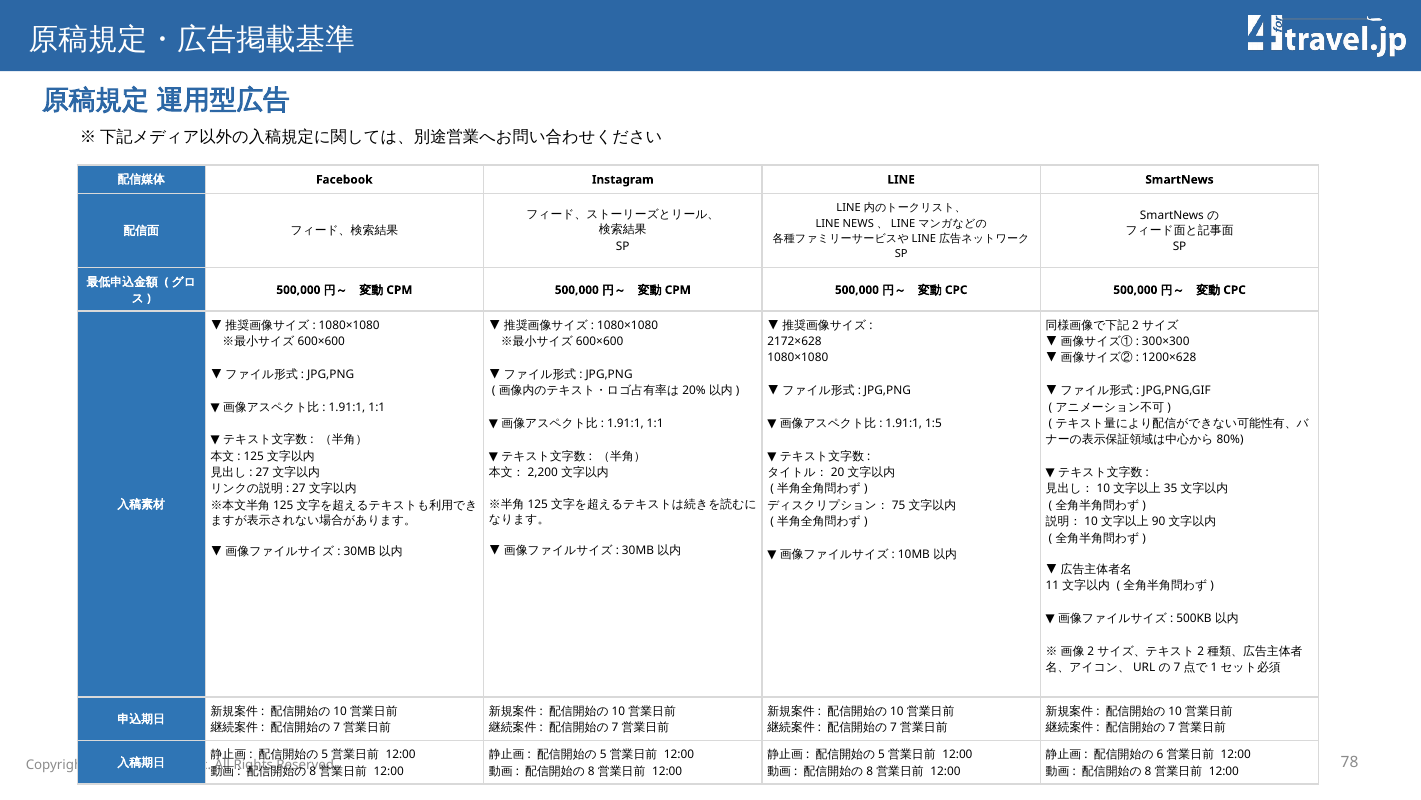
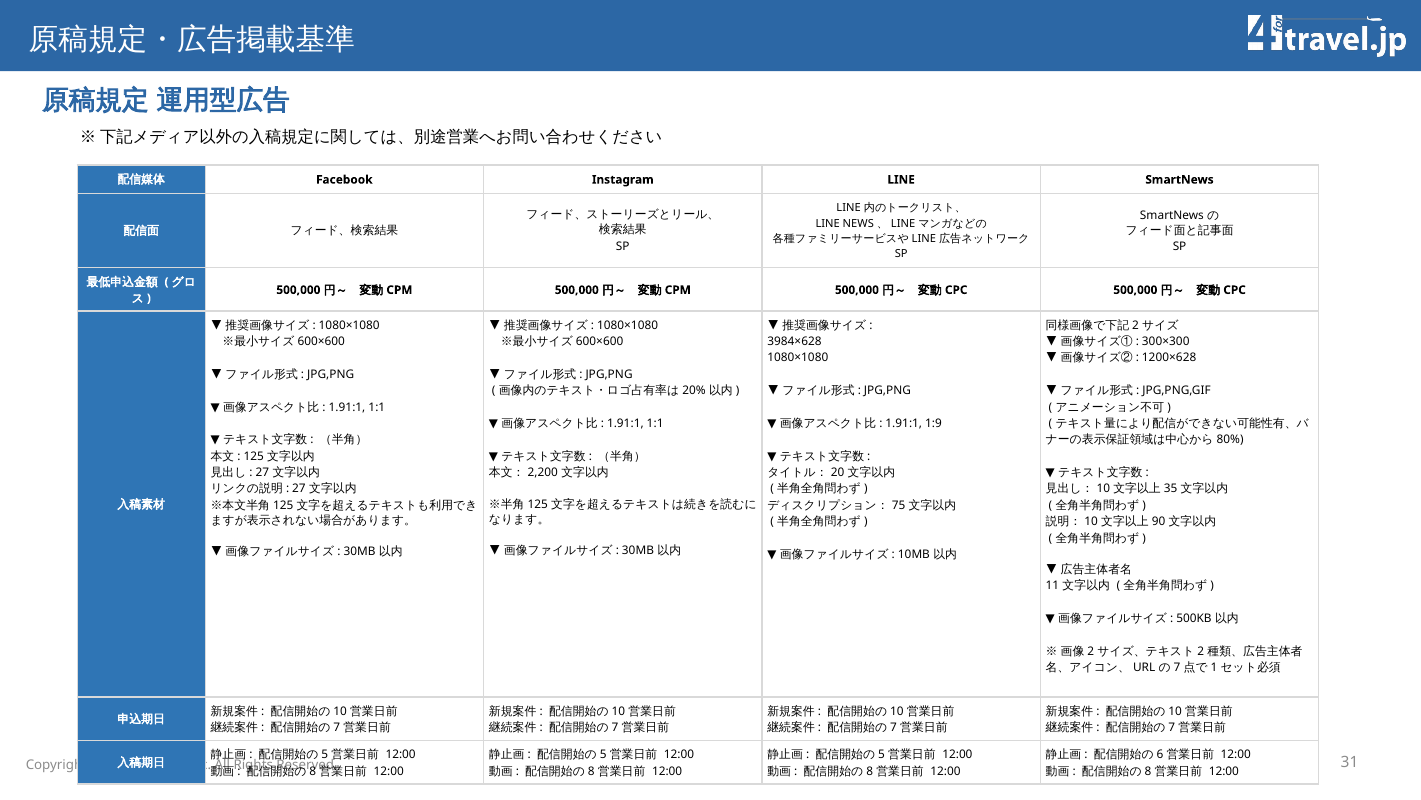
2172×628: 2172×628 -> 3984×628 (794, 341)
1:5: 1:5 -> 1:9 (934, 423)
78: 78 -> 31 (1350, 762)
